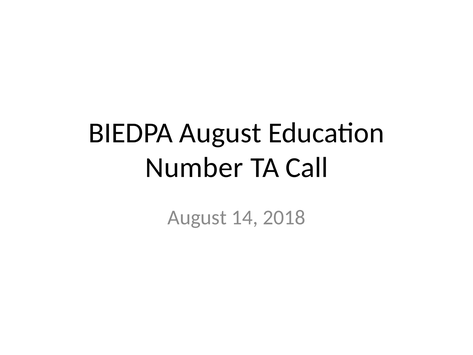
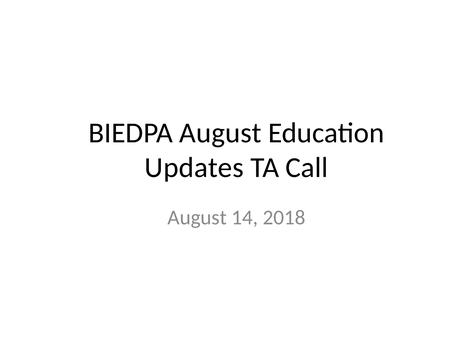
Number: Number -> Updates (194, 168)
